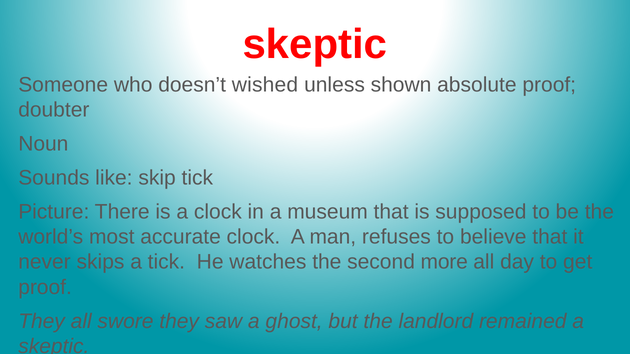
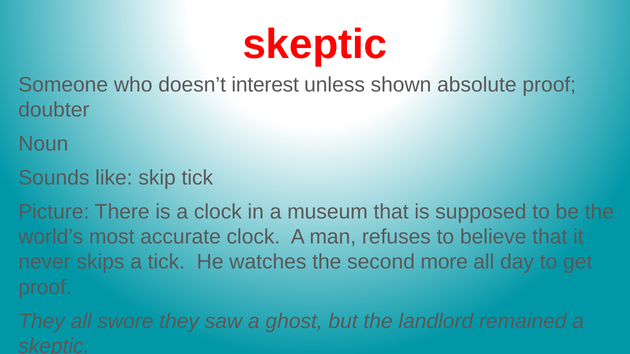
wished: wished -> interest (265, 85)
